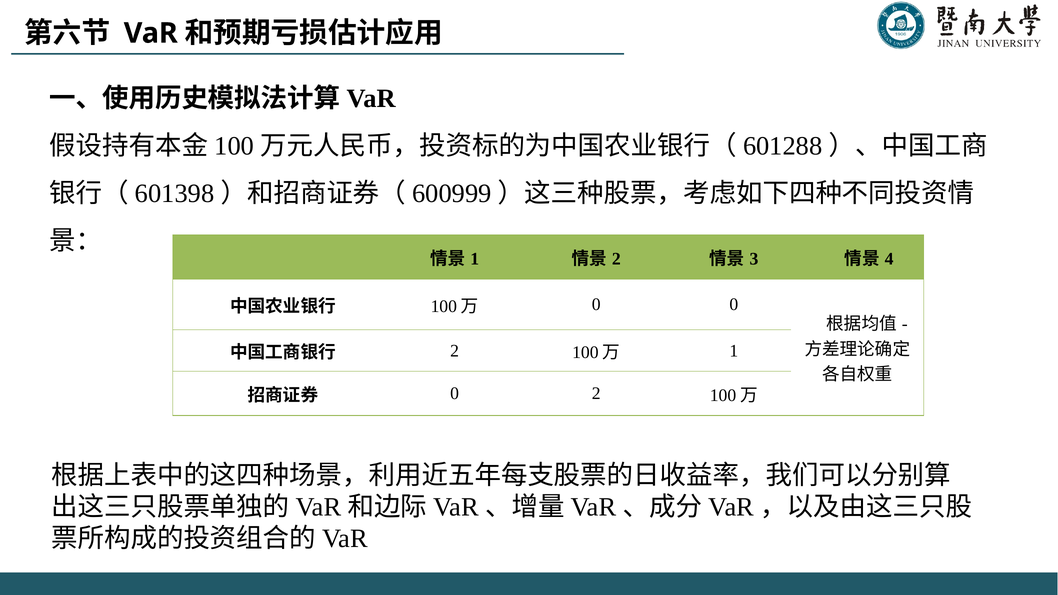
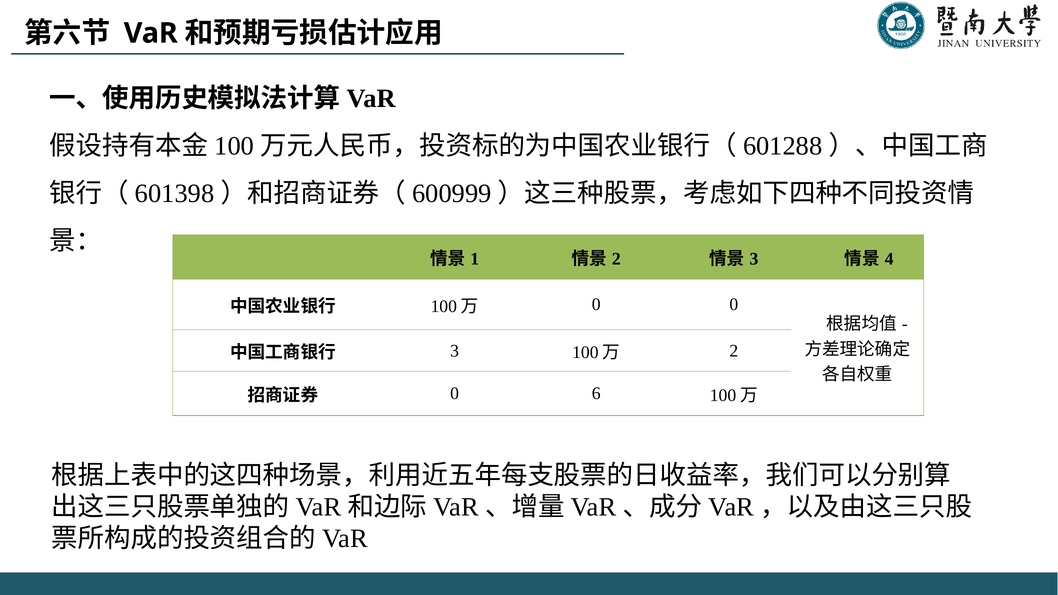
2: 2 -> 3 (455, 351)
1: 1 -> 2 (734, 351)
0 2: 2 -> 6 (596, 394)
